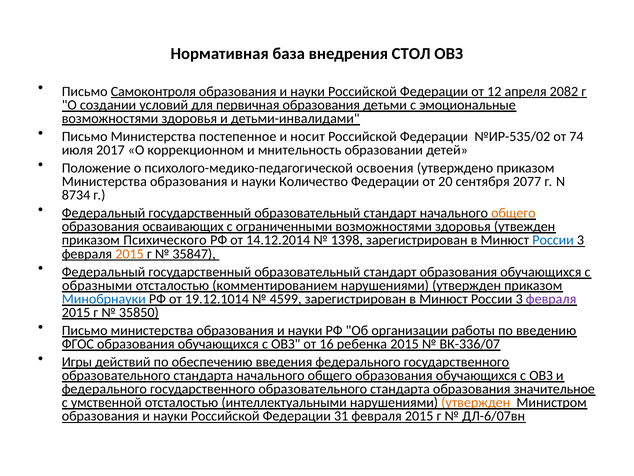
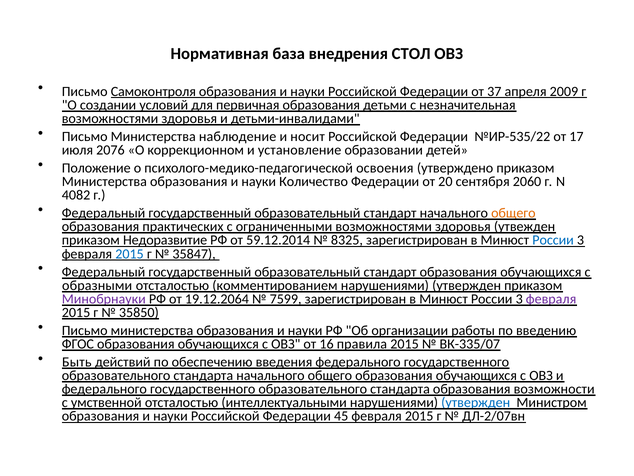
12: 12 -> 37 (494, 91)
2082: 2082 -> 2009 (564, 91)
эмоциональные: эмоциональные -> незначительная (467, 105)
постепенное: постепенное -> наблюдение (238, 136)
№ИР-535/02: №ИР-535/02 -> №ИР-535/22 (512, 136)
74: 74 -> 17 (576, 136)
2017: 2017 -> 2076 (110, 150)
мнительность: мнительность -> установление (300, 150)
2077: 2077 -> 2060 (527, 181)
8734: 8734 -> 4082 (76, 195)
осваивающих: осваивающих -> практических (183, 227)
Психического: Психического -> Недоразвитие (165, 240)
14.12.2014: 14.12.2014 -> 59.12.2014 (278, 240)
1398: 1398 -> 8325 (347, 240)
2015 colour: orange -> blue (130, 254)
Минобрнауки colour: blue -> purple (104, 299)
19.12.1014: 19.12.1014 -> 19.12.2064 (217, 299)
4599: 4599 -> 7599 (286, 299)
ребенка: ребенка -> правила (362, 344)
ВК-336/07: ВК-336/07 -> ВК-335/07 (470, 344)
Игры: Игры -> Быть (77, 362)
значительное: значительное -> возможности (554, 389)
утвержден colour: orange -> blue (476, 402)
31: 31 -> 45 (341, 416)
ДЛ-6/07вн: ДЛ-6/07вн -> ДЛ-2/07вн (494, 416)
